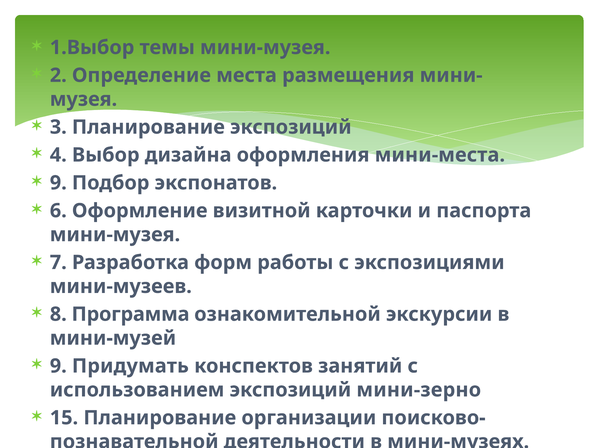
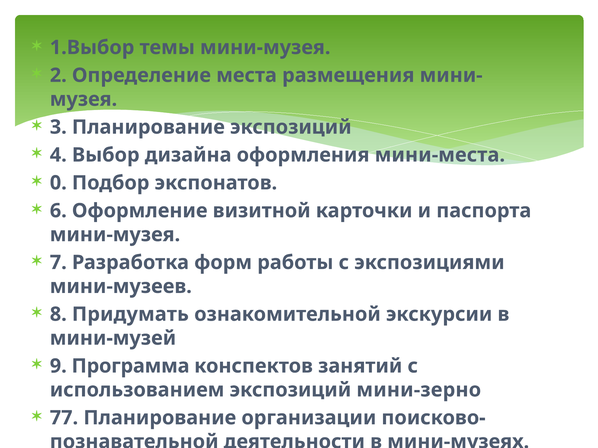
9: 9 -> 0 (58, 183)
Программа: Программа -> Придумать (130, 315)
Придумать: Придумать -> Программа (131, 366)
15: 15 -> 77 (64, 418)
